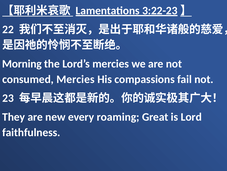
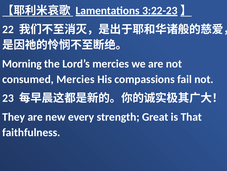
roaming: roaming -> strength (118, 116)
Lord: Lord -> That (191, 116)
